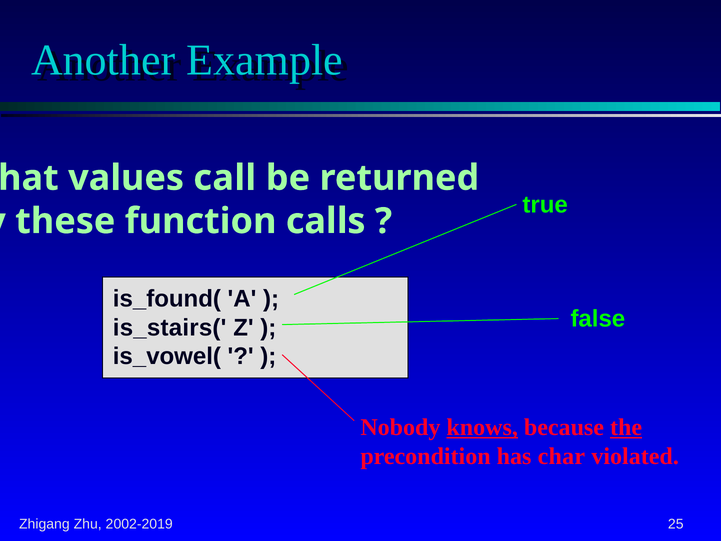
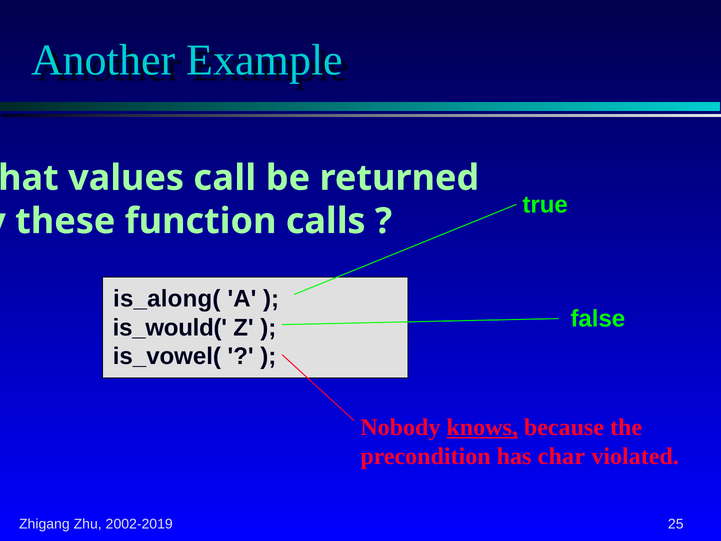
is_found(: is_found( -> is_along( (167, 299)
is_stairs(: is_stairs( -> is_would( (170, 327)
the underline: present -> none (626, 427)
